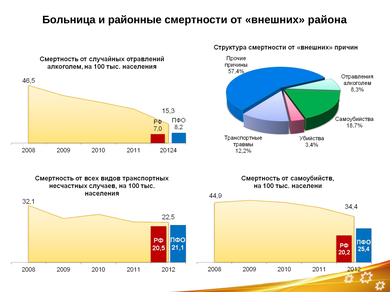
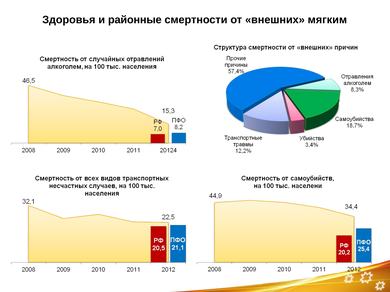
Больница: Больница -> Здоровья (69, 20)
района: района -> мягким (327, 20)
